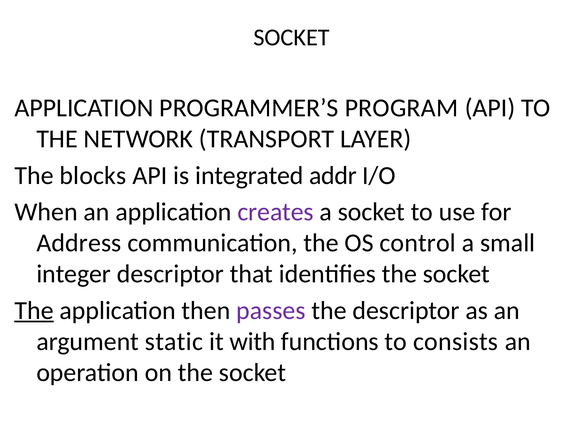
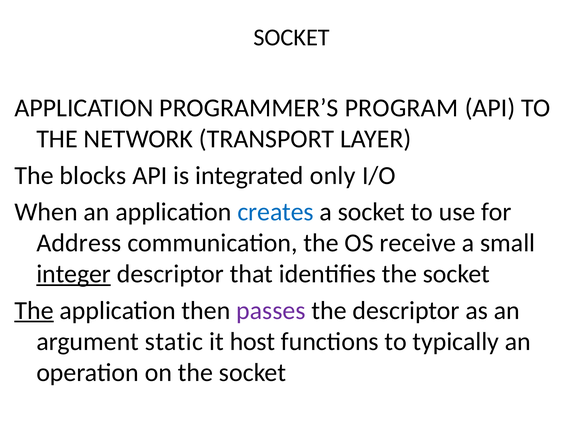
addr: addr -> only (333, 175)
creates colour: purple -> blue (276, 211)
control: control -> receive (418, 243)
integer underline: none -> present (74, 274)
with: with -> host (252, 341)
consists: consists -> typically (456, 341)
